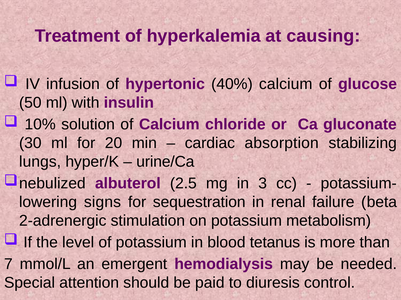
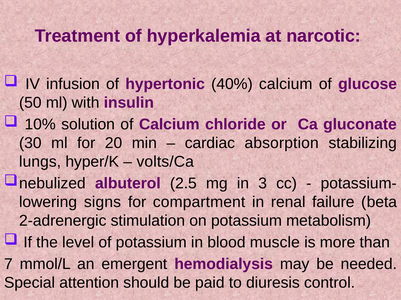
causing: causing -> narcotic (324, 36)
urine/Ca: urine/Ca -> volts/Ca (165, 162)
sequestration: sequestration -> compartment (199, 202)
tetanus: tetanus -> muscle (275, 243)
